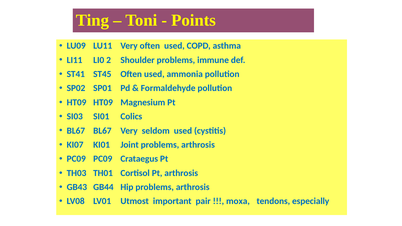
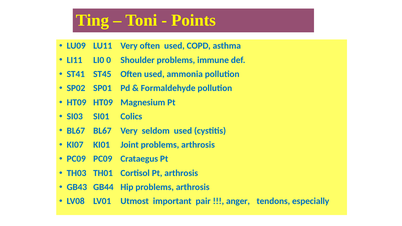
2: 2 -> 0 (109, 60)
moxa: moxa -> anger (238, 201)
